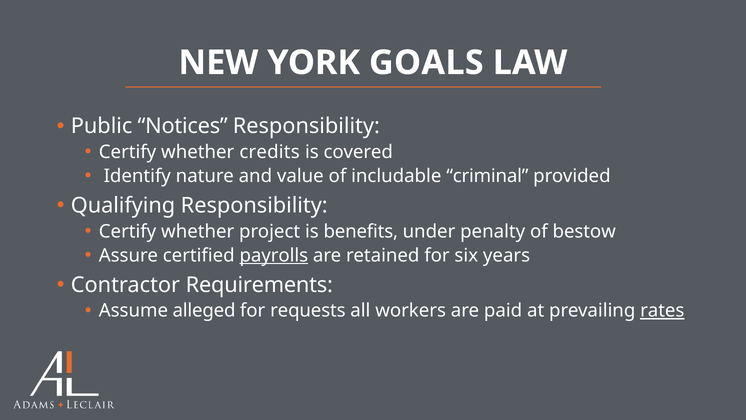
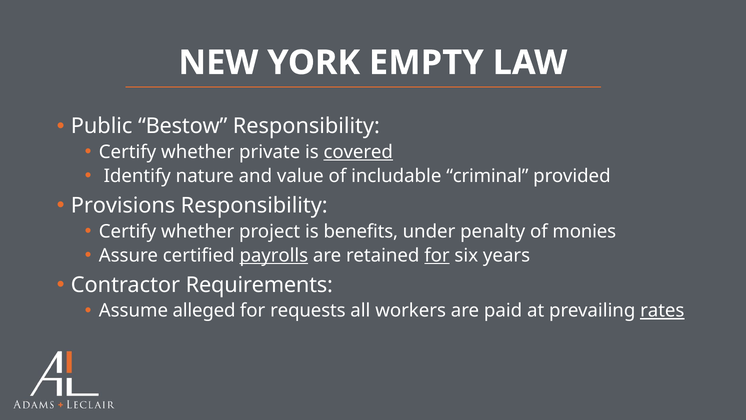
GOALS: GOALS -> EMPTY (426, 63)
Notices: Notices -> Bestow (183, 126)
credits: credits -> private (270, 152)
covered underline: none -> present (358, 152)
Qualifying: Qualifying -> Provisions (123, 205)
bestow: bestow -> monies (584, 231)
for underline: none -> present (437, 255)
